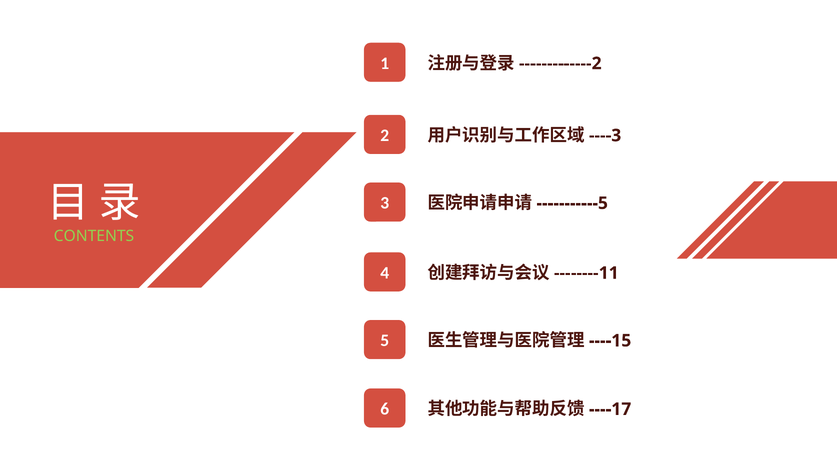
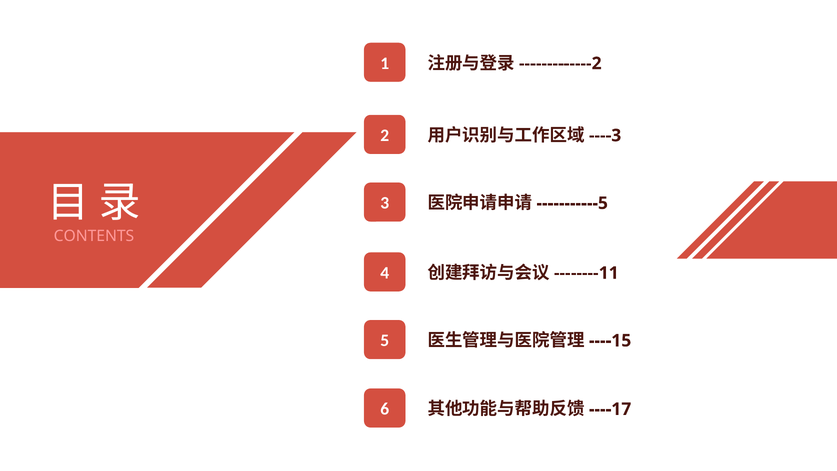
CONTENTS colour: light green -> pink (94, 236)
